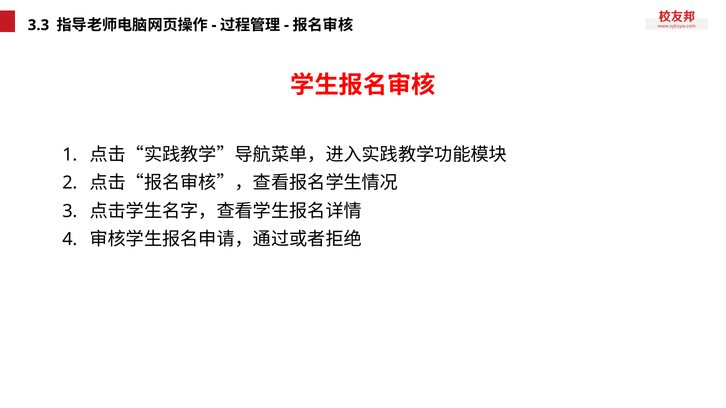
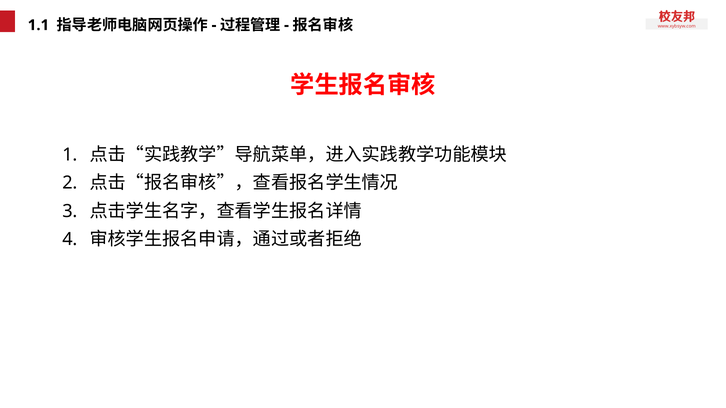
3.3: 3.3 -> 1.1 (38, 25)
